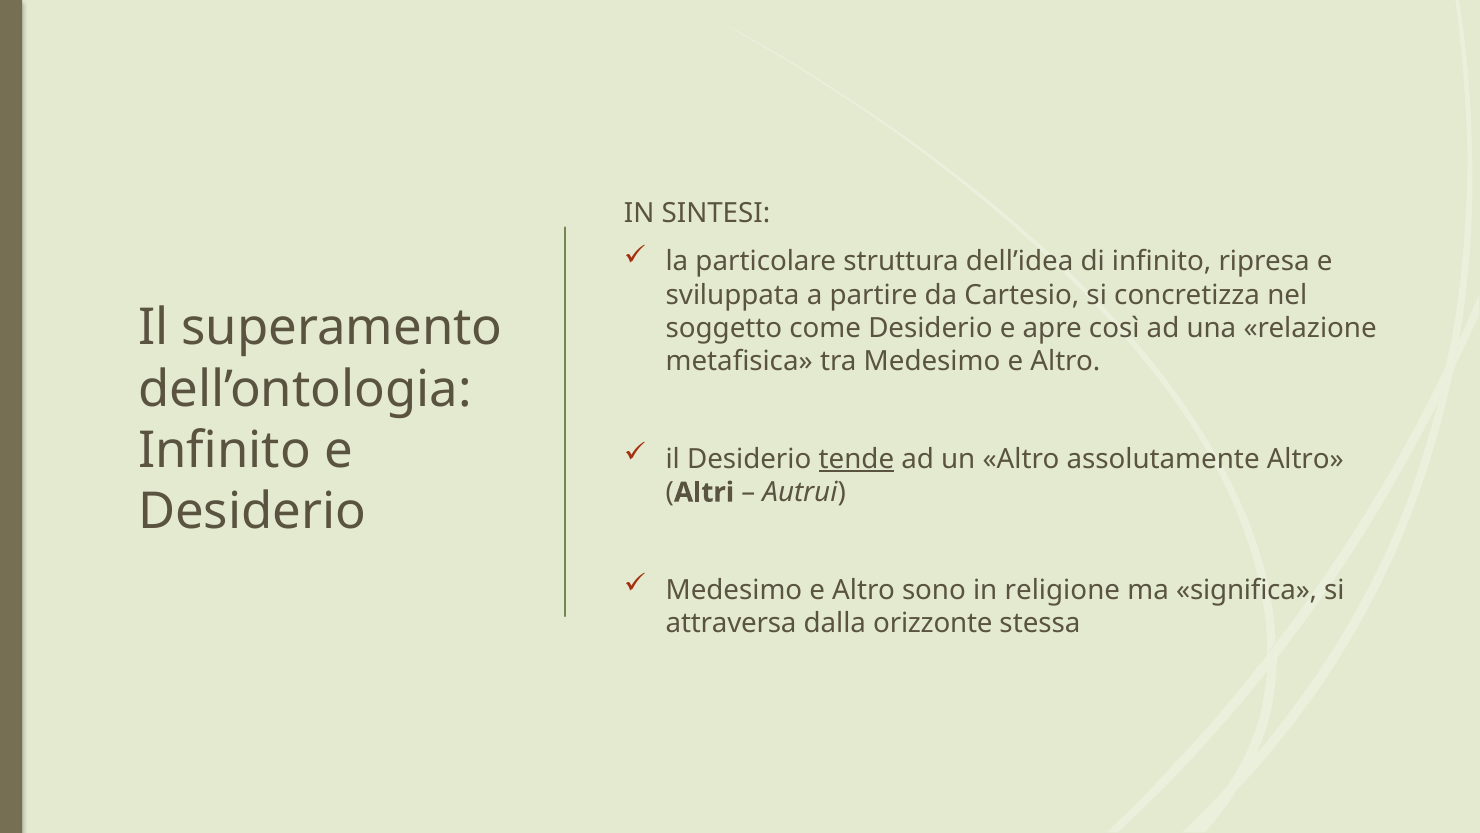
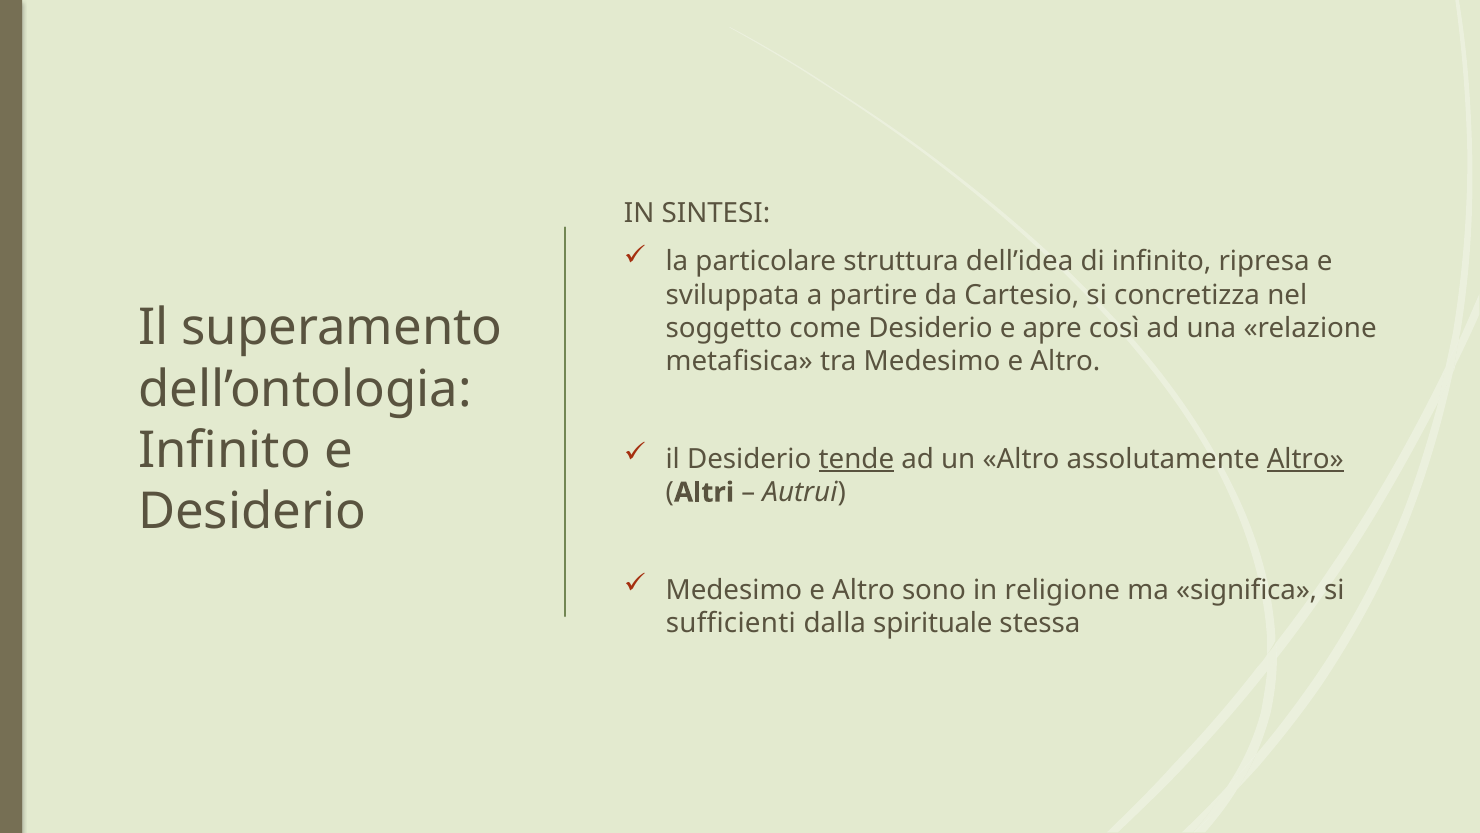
Altro underline: none -> present (1305, 459)
attraversa: attraversa -> sufficienti (731, 623)
orizzonte: orizzonte -> spirituale (933, 623)
